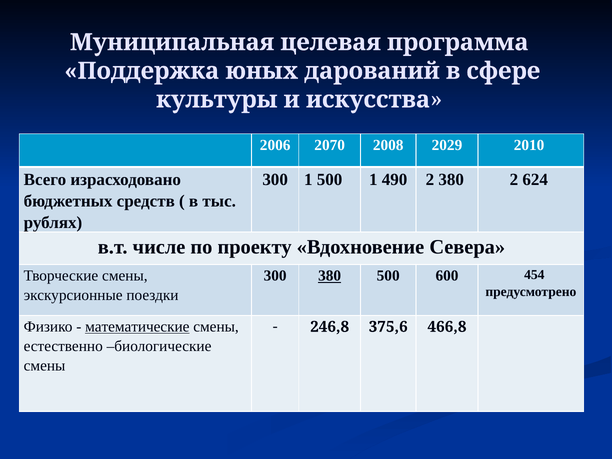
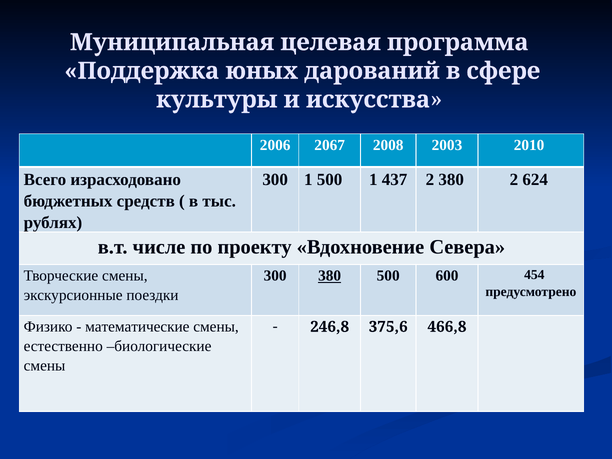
2070: 2070 -> 2067 (330, 145)
2029: 2029 -> 2003 (447, 145)
490: 490 -> 437 (395, 179)
математические underline: present -> none (137, 327)
